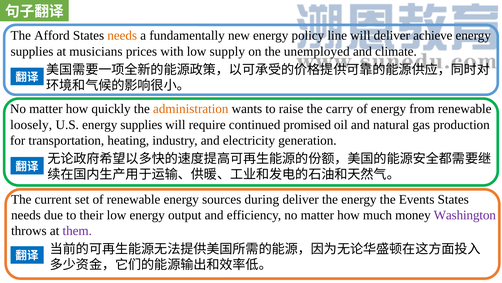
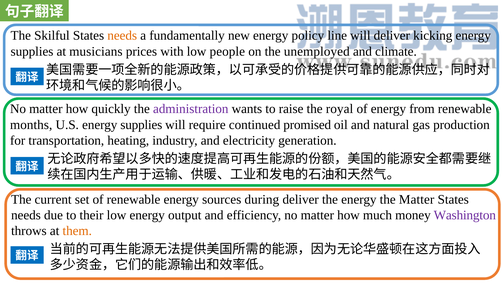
Afford: Afford -> Skilful (52, 36)
achieve: achieve -> kicking (433, 36)
supply: supply -> people (227, 51)
administration colour: orange -> purple (191, 109)
carry: carry -> royal (340, 109)
loosely: loosely -> months (31, 124)
the Events: Events -> Matter (417, 199)
them colour: purple -> orange (77, 230)
